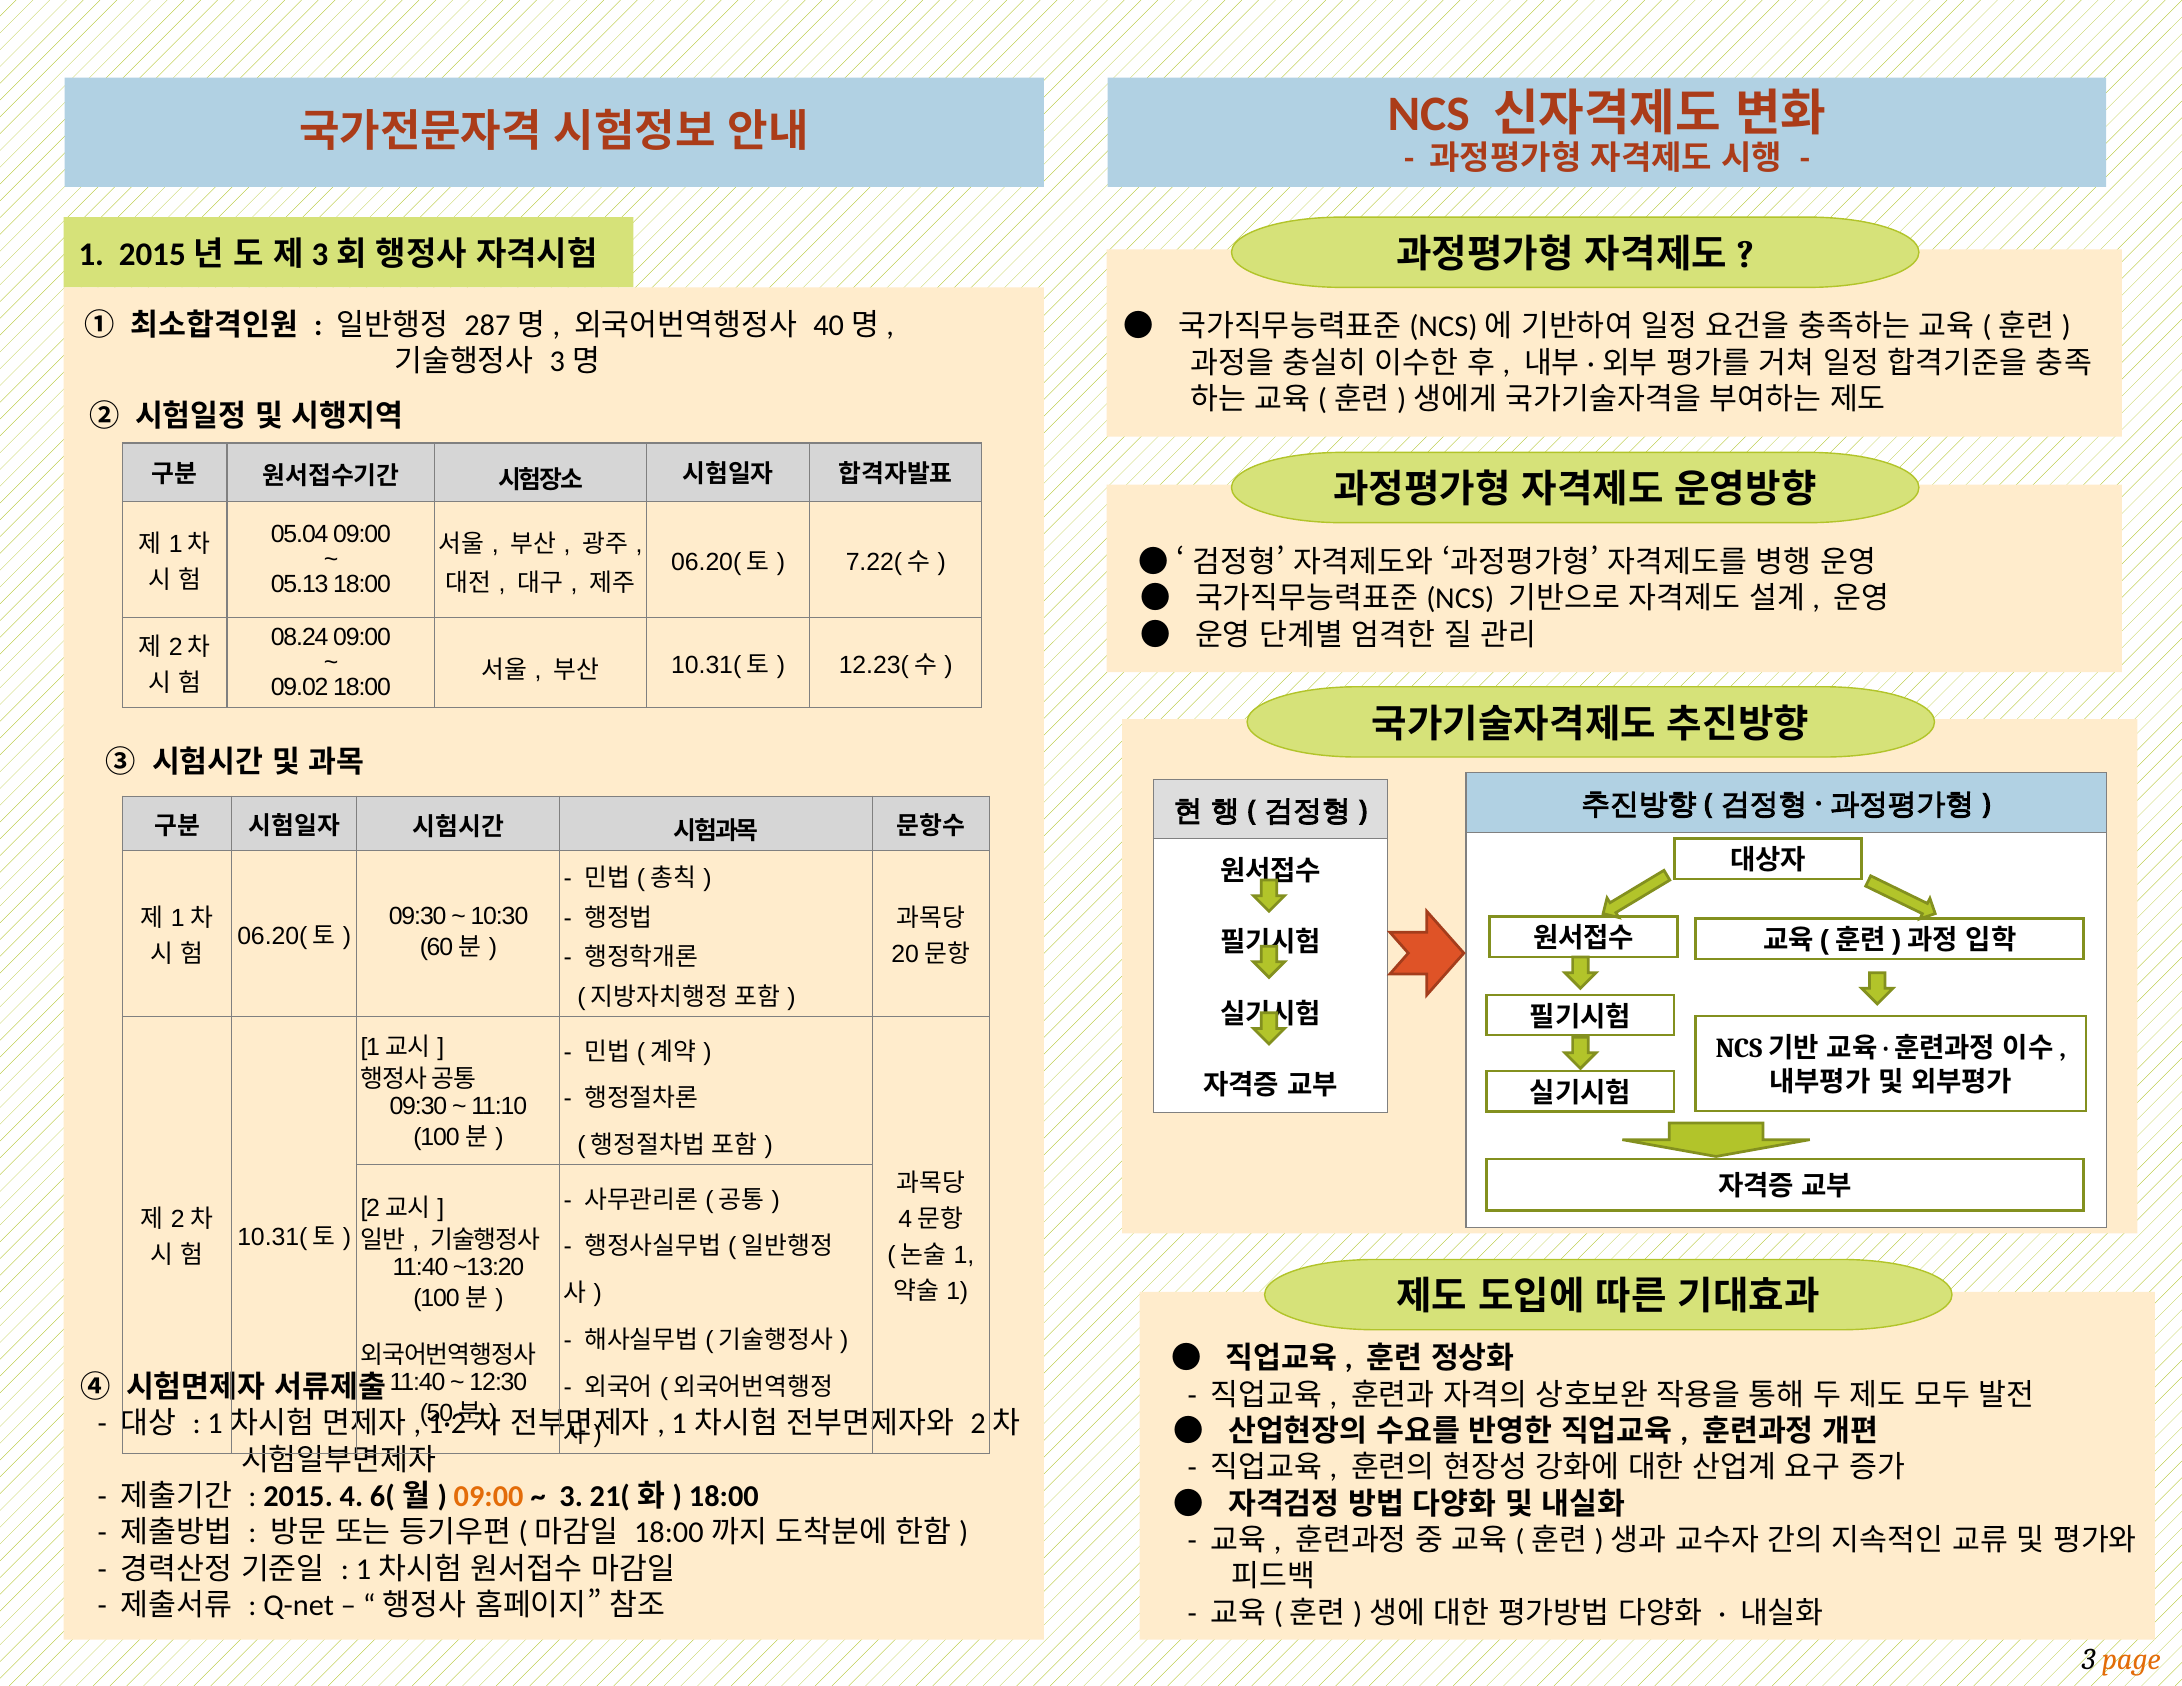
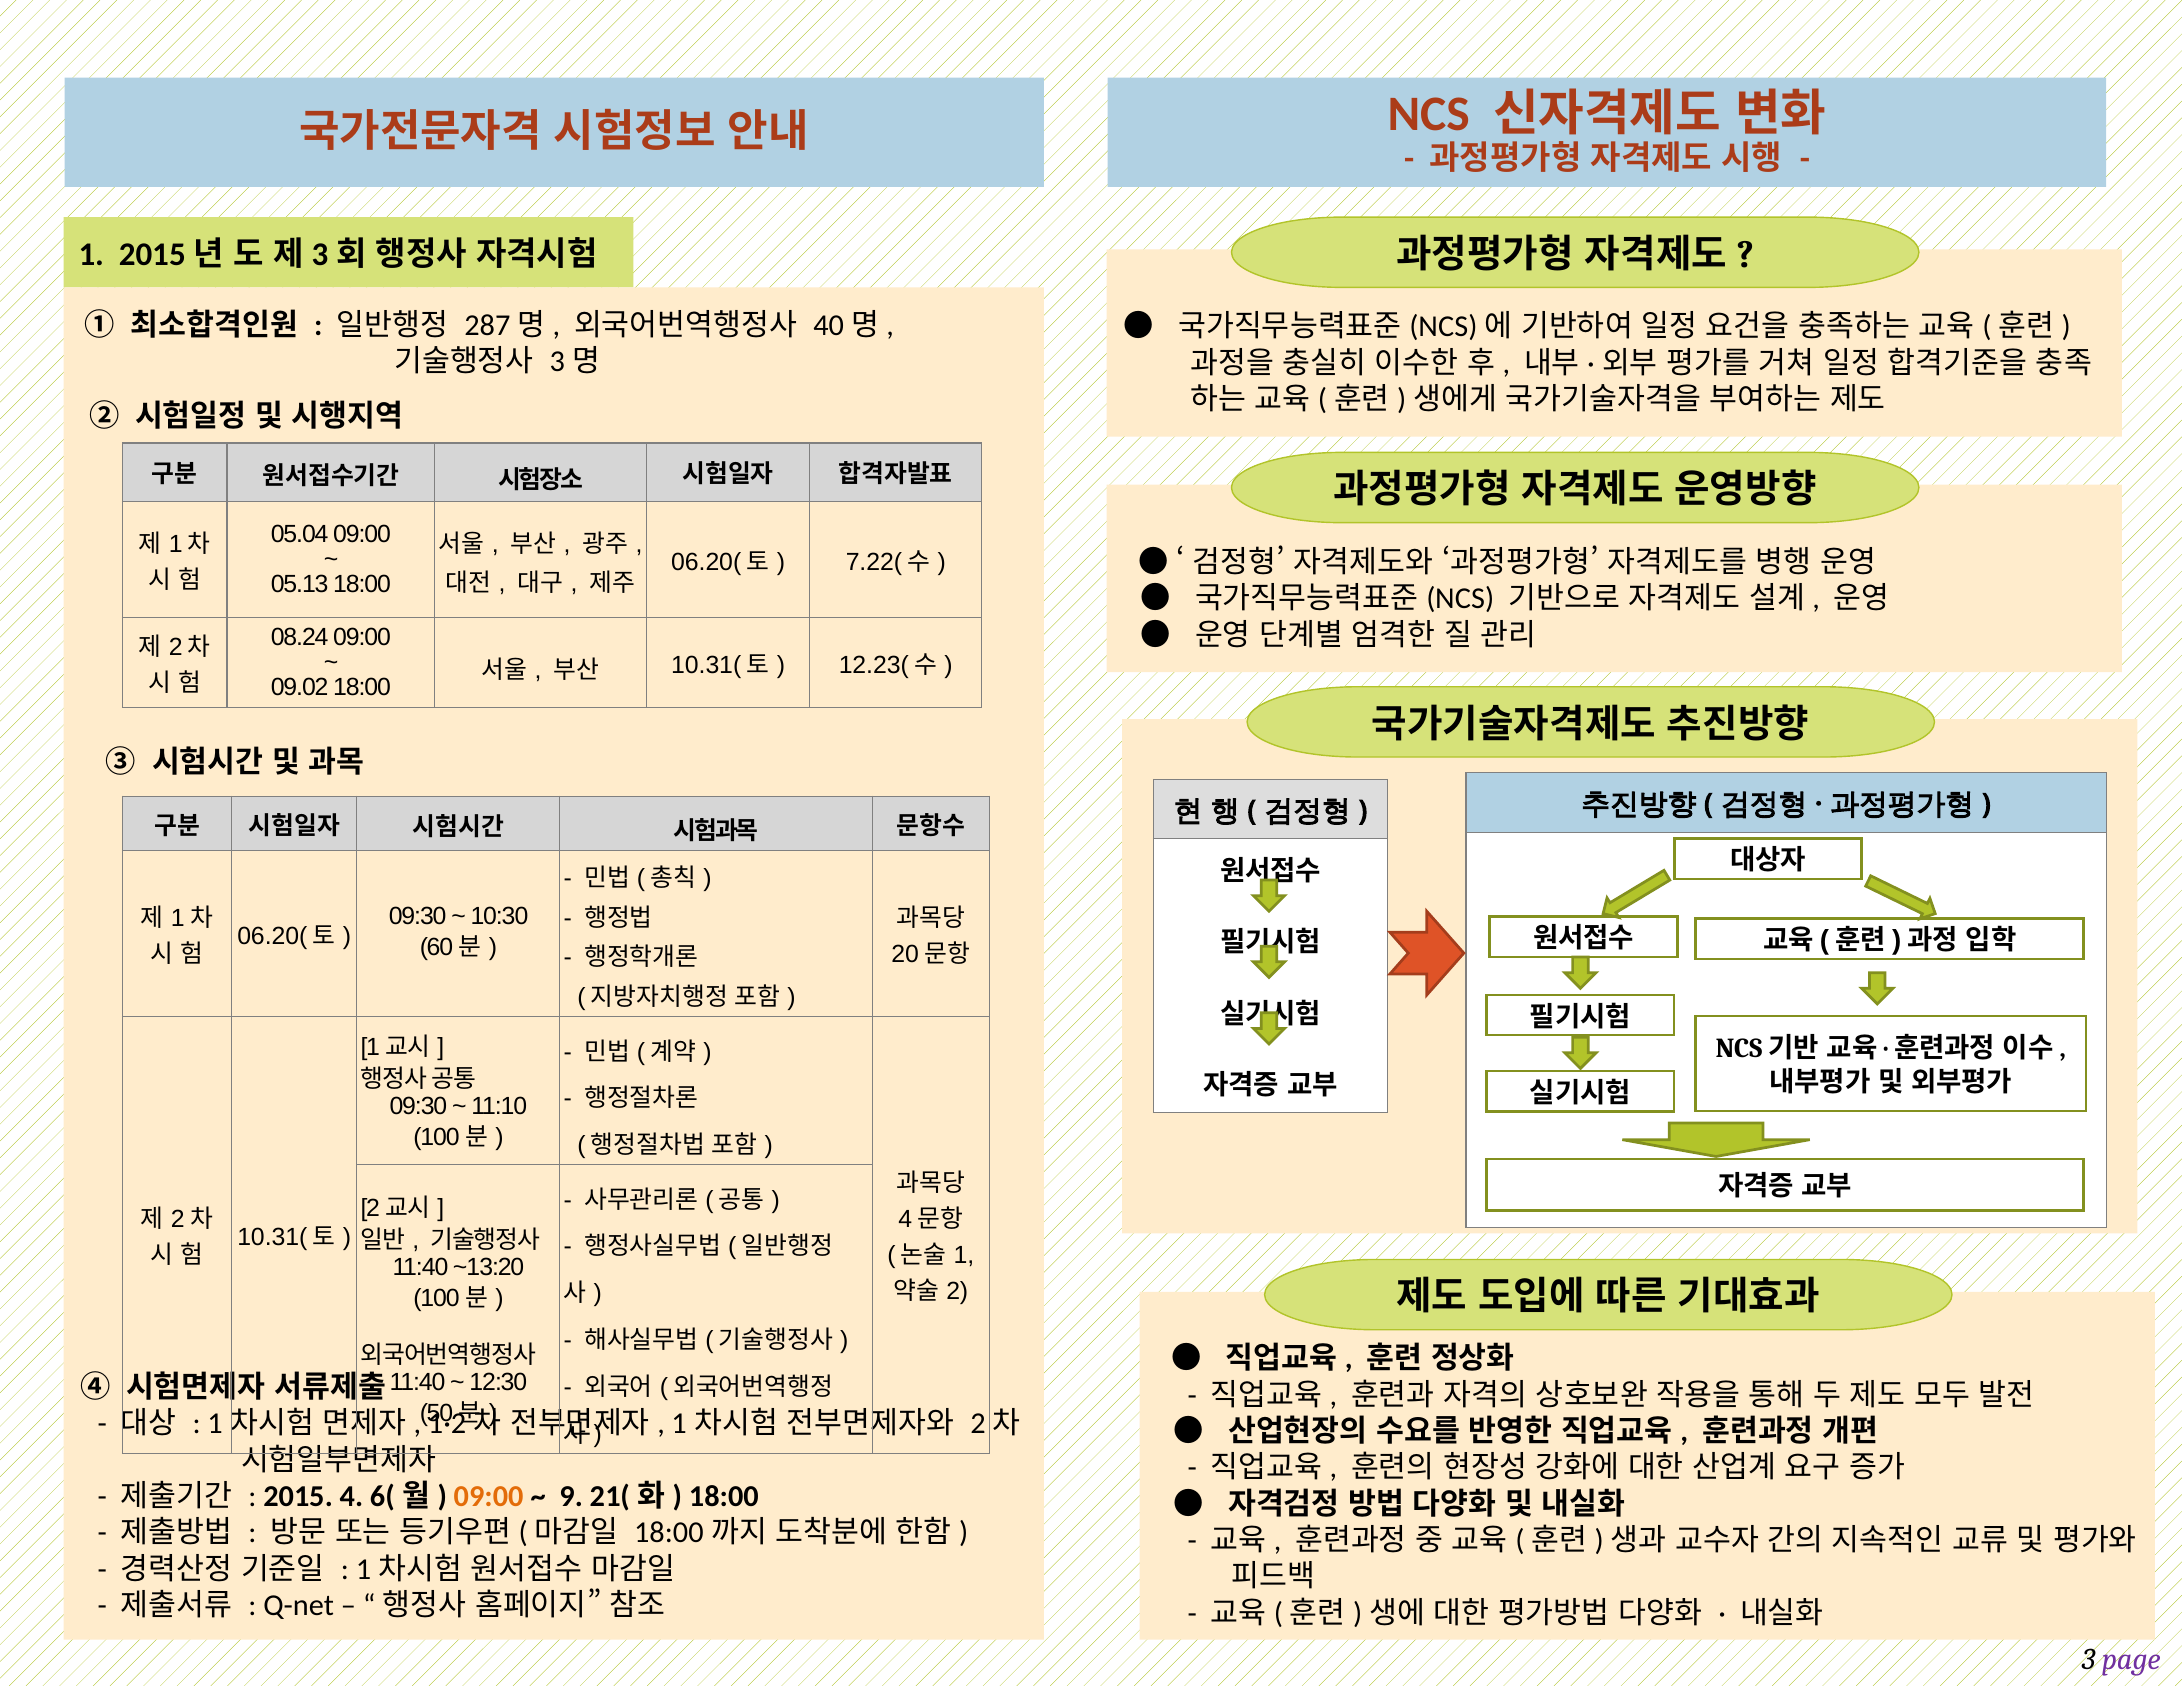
1: 1 -> 2 (957, 1292)
3: 3 -> 9 (571, 1497)
page colour: orange -> purple (2131, 1660)
